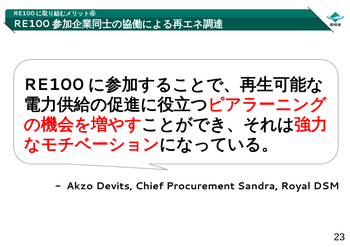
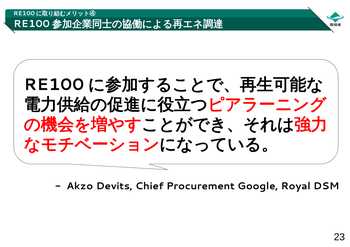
Sandra: Sandra -> Google (258, 186)
